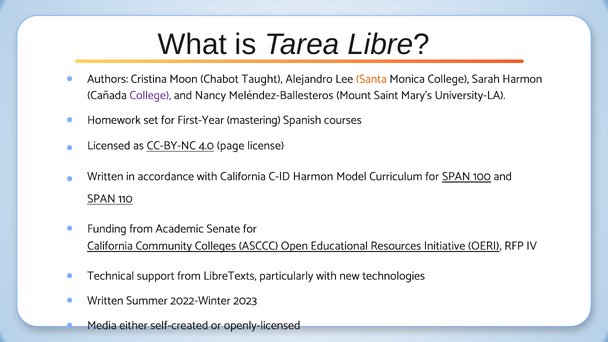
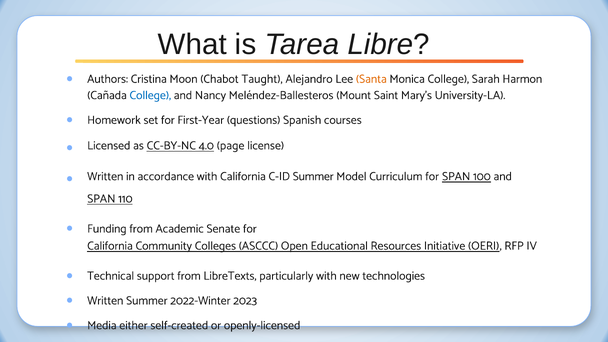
College colour: purple -> blue (150, 95)
mastering: mastering -> questions (254, 120)
C-ID Harmon: Harmon -> Summer (313, 176)
